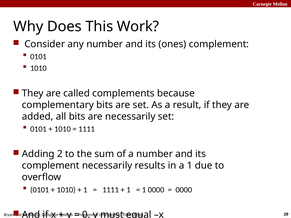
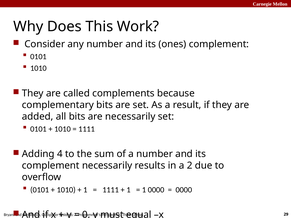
2: 2 -> 4 (60, 154)
a 1: 1 -> 2 (190, 166)
